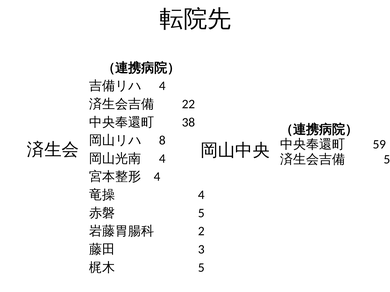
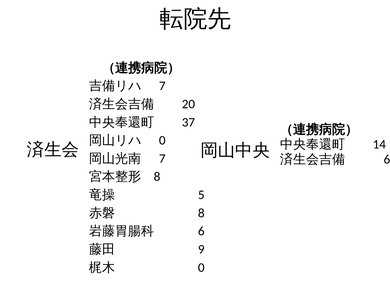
4: 4 -> 7 (162, 86)
22: 22 -> 20 (188, 104)
38: 38 -> 37 (188, 122)
8: 8 -> 0 (162, 141)
59: 59 -> 14 (379, 145)
4: 4 -> 7 (162, 159)
5: 5 -> 6 (387, 160)
4: 4 -> 8 (157, 177)
4: 4 -> 5 (201, 195)
5: 5 -> 8 (201, 213)
2: 2 -> 6 (201, 232)
3: 3 -> 9 (201, 250)
5: 5 -> 0 (201, 268)
